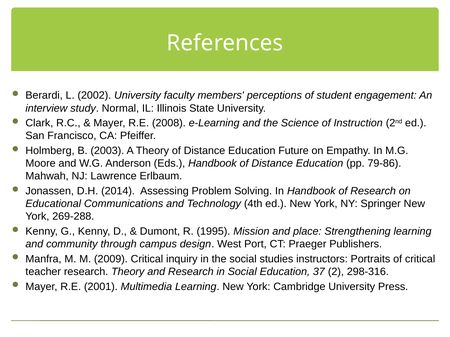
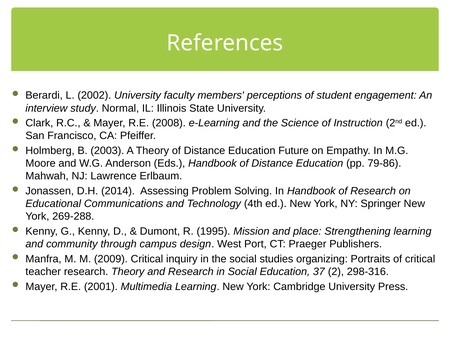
instructors: instructors -> organizing (322, 259)
